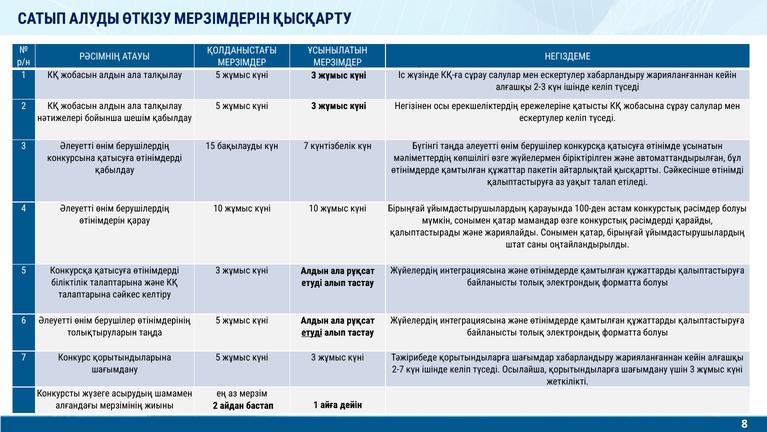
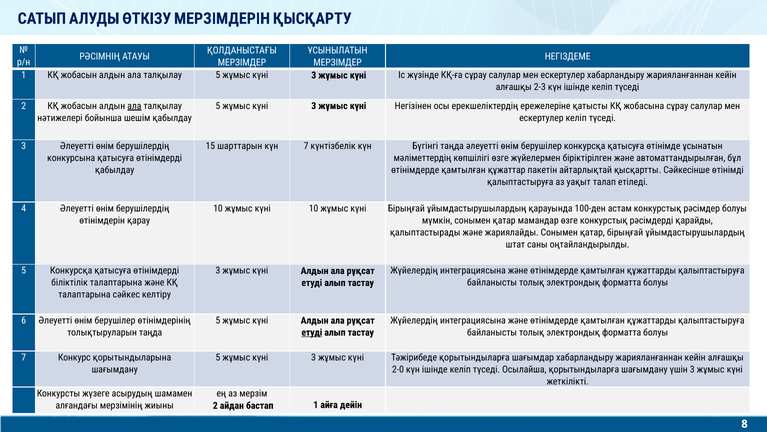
ала underline: none -> present (134, 106)
бақылауды: бақылауды -> шарттарын (240, 146)
2-7: 2-7 -> 2-0 (398, 369)
